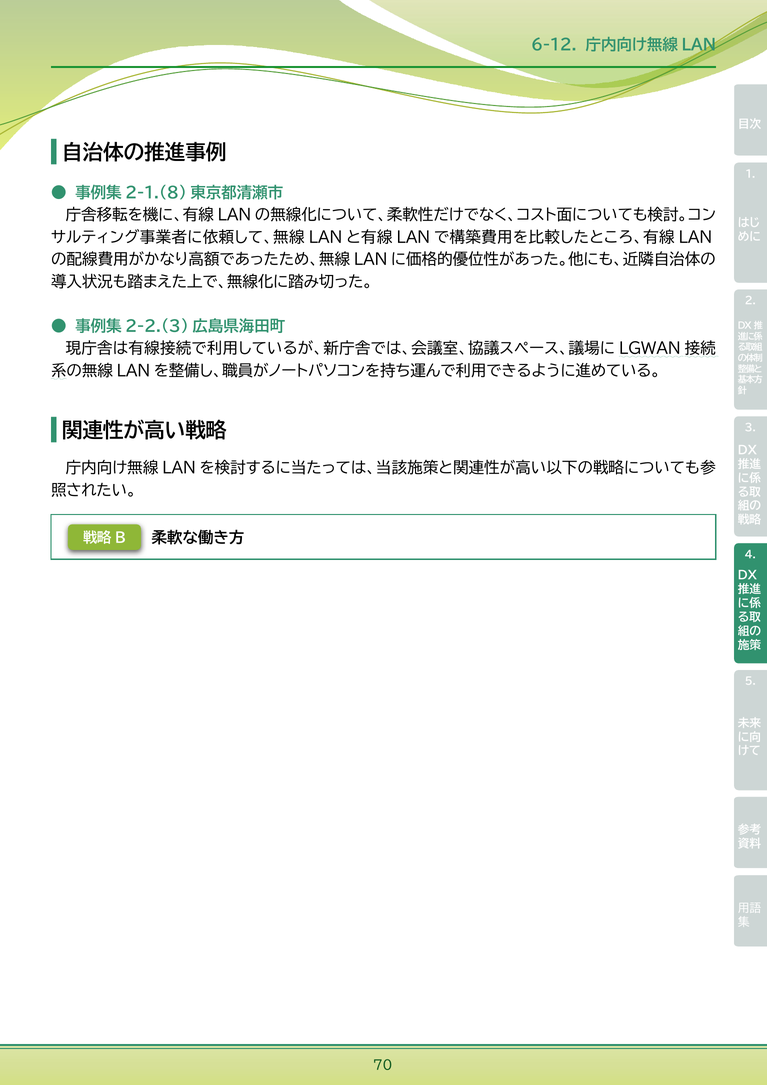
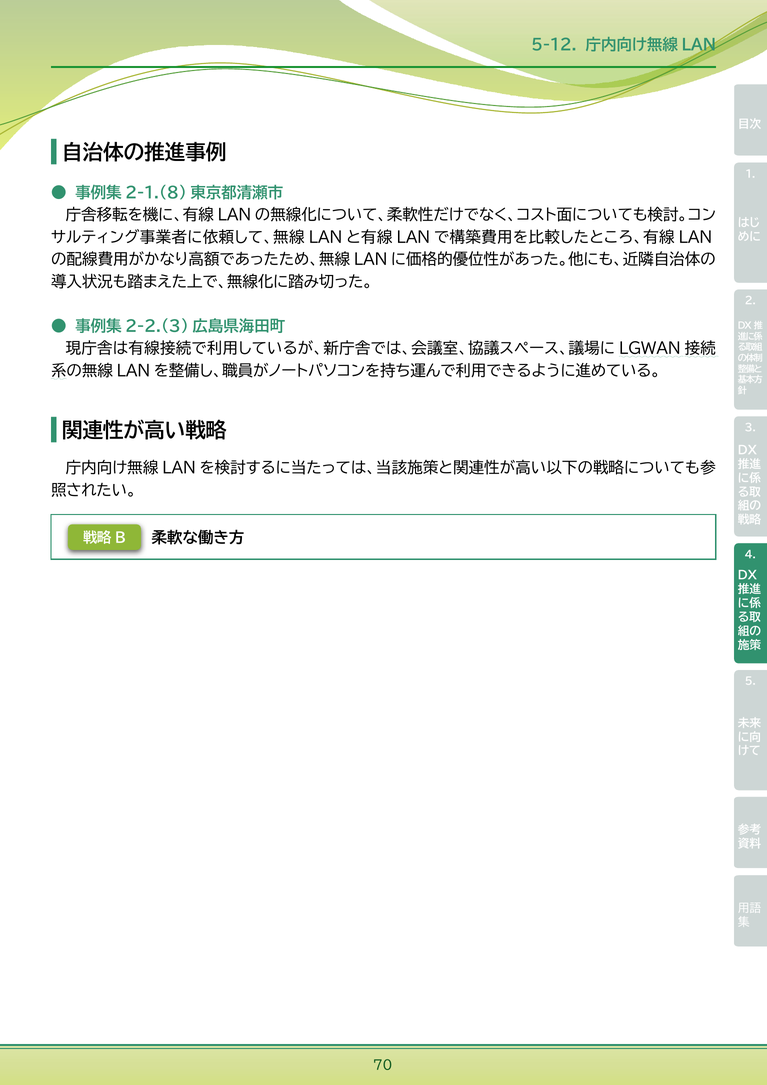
6-12: 6-12 -> 5-12 (554, 45)
